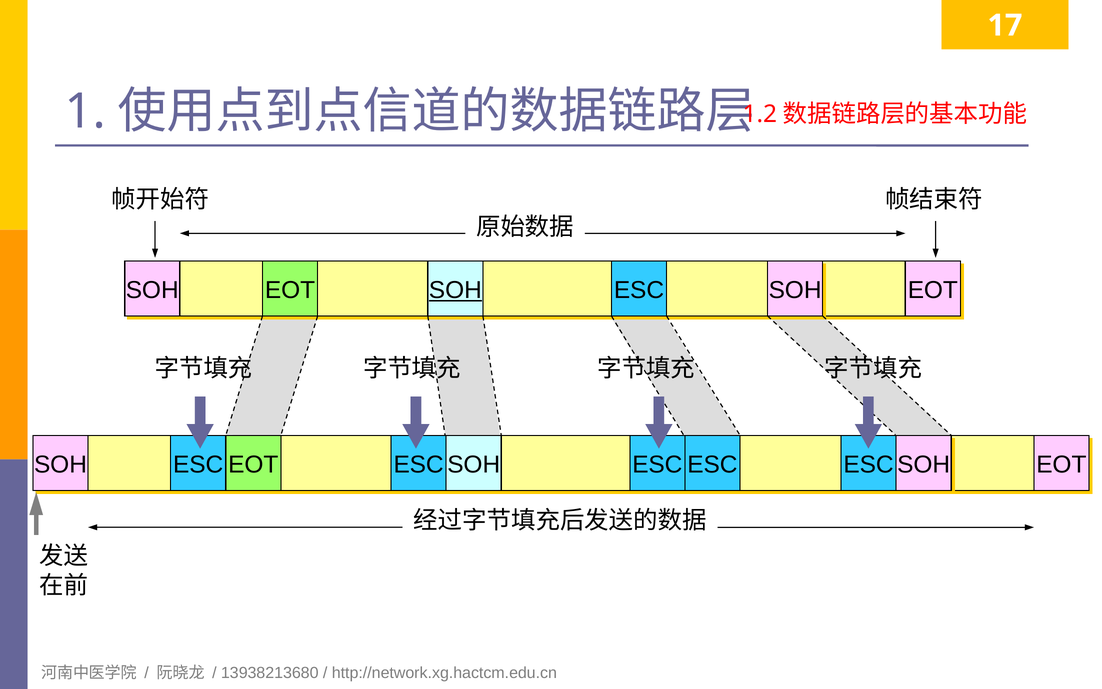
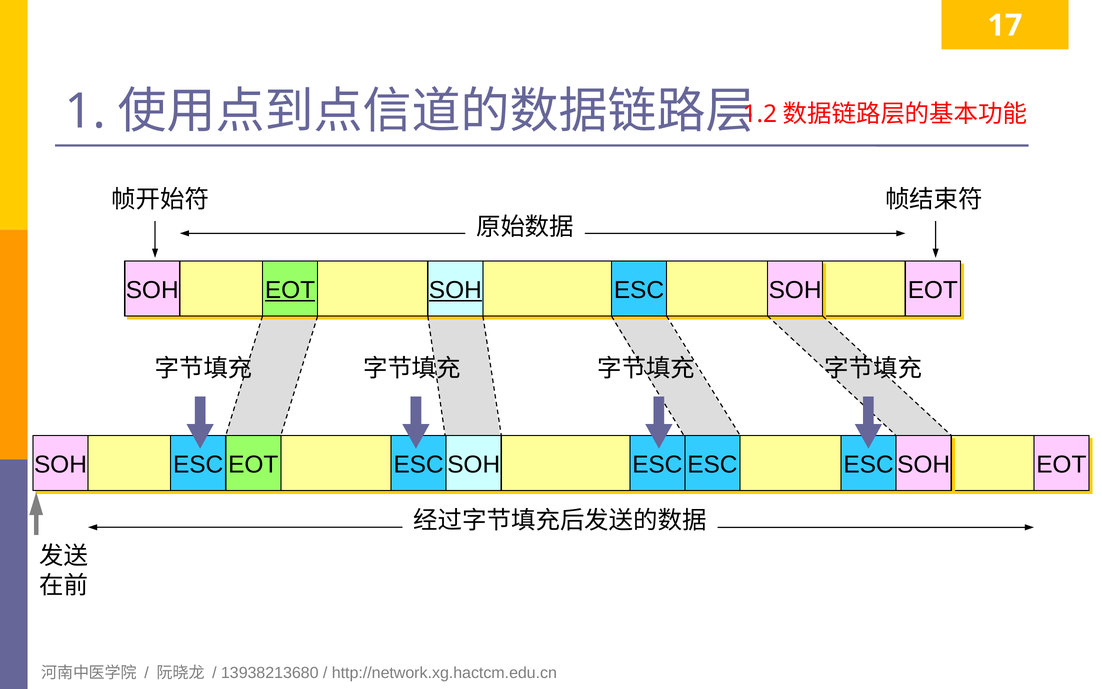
EOT underline: none -> present (290, 290)
